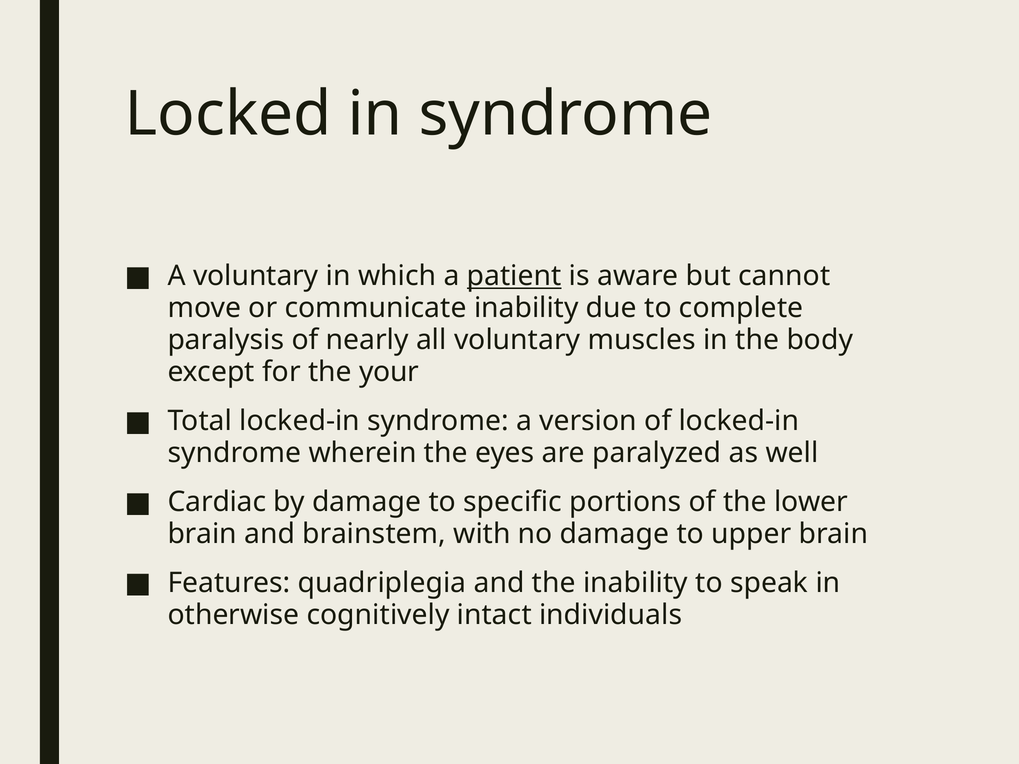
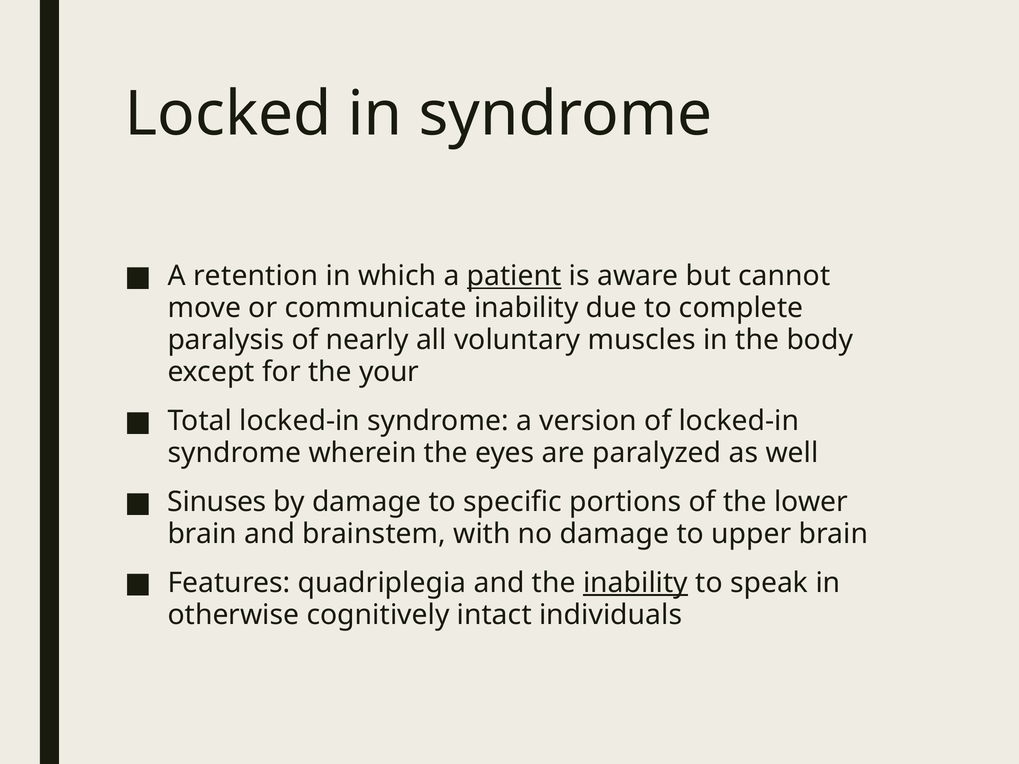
A voluntary: voluntary -> retention (256, 276)
Cardiac: Cardiac -> Sinuses (217, 502)
inability underline: none -> present (636, 583)
